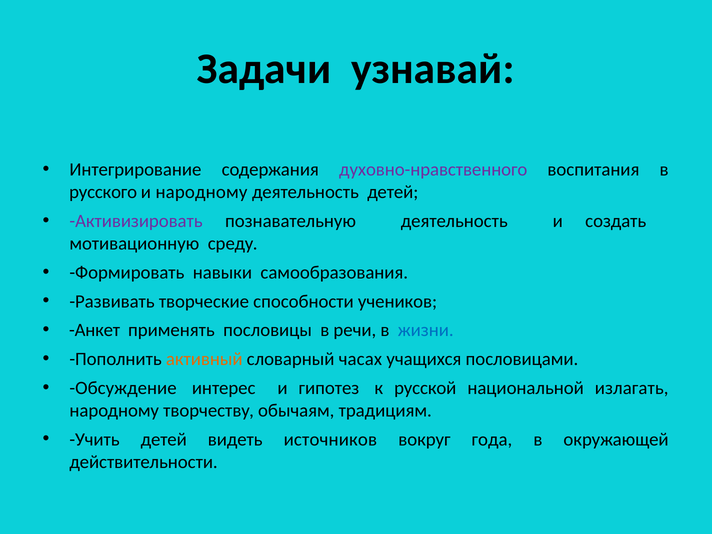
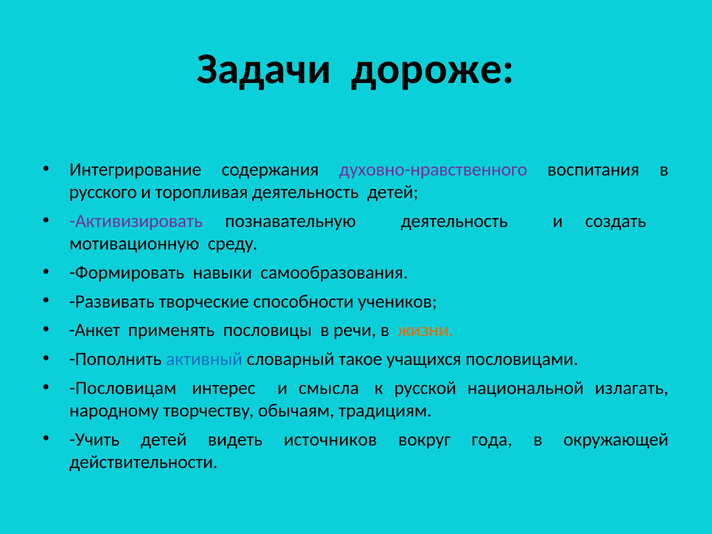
узнавай: узнавай -> дороже (433, 69)
и народному: народному -> торопливая (202, 192)
жизни colour: blue -> orange (426, 330)
активный colour: orange -> blue (204, 359)
часах: часах -> такое (361, 359)
Обсуждение: Обсуждение -> Пословицам (123, 388)
гипотез: гипотез -> смысла (329, 388)
